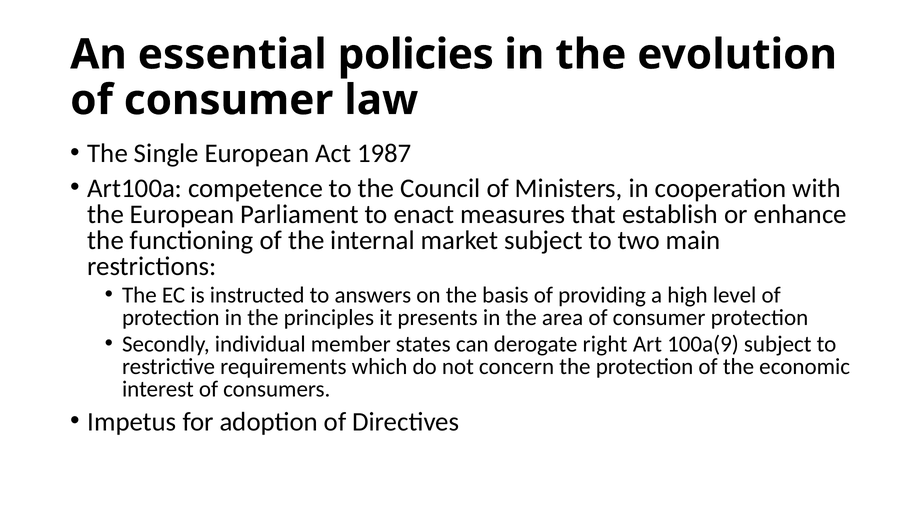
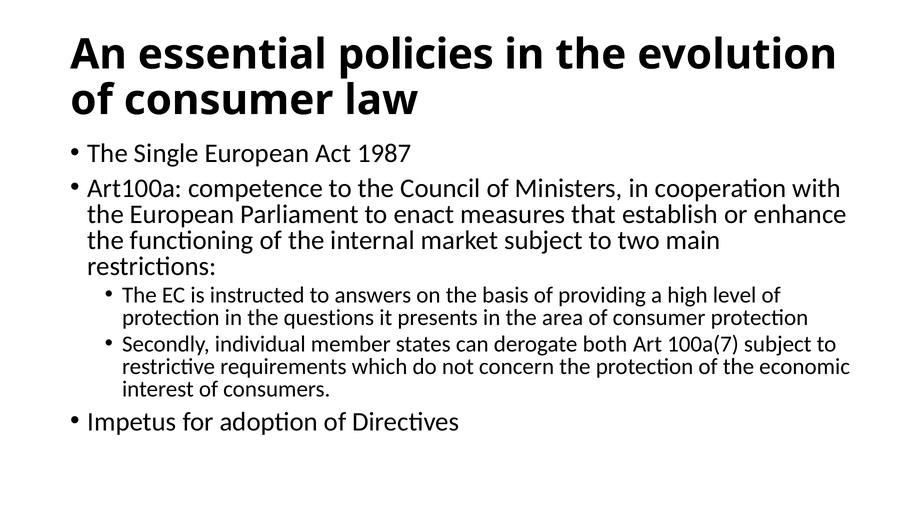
principles: principles -> questions (329, 318)
right: right -> both (605, 344)
100a(9: 100a(9 -> 100a(7 (703, 344)
